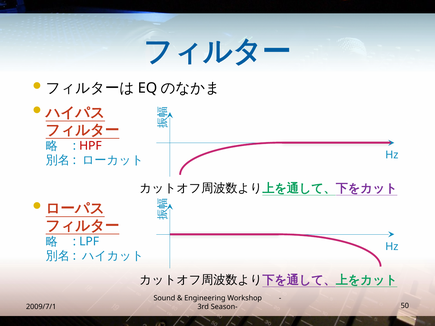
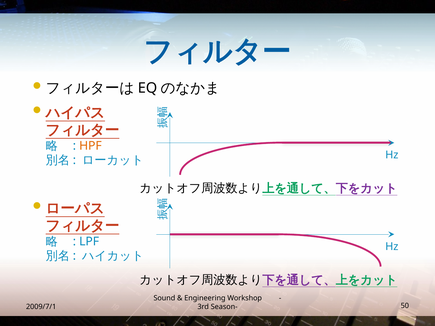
HPF colour: red -> orange (90, 146)
